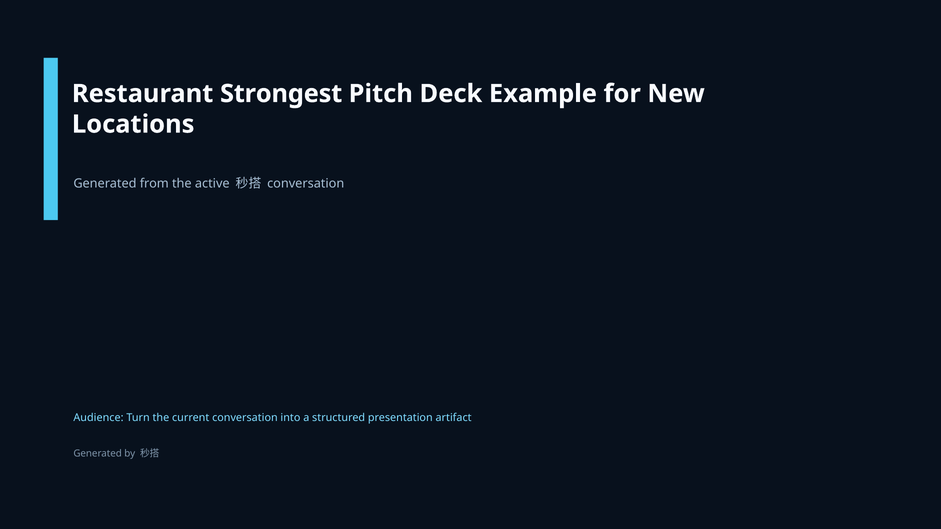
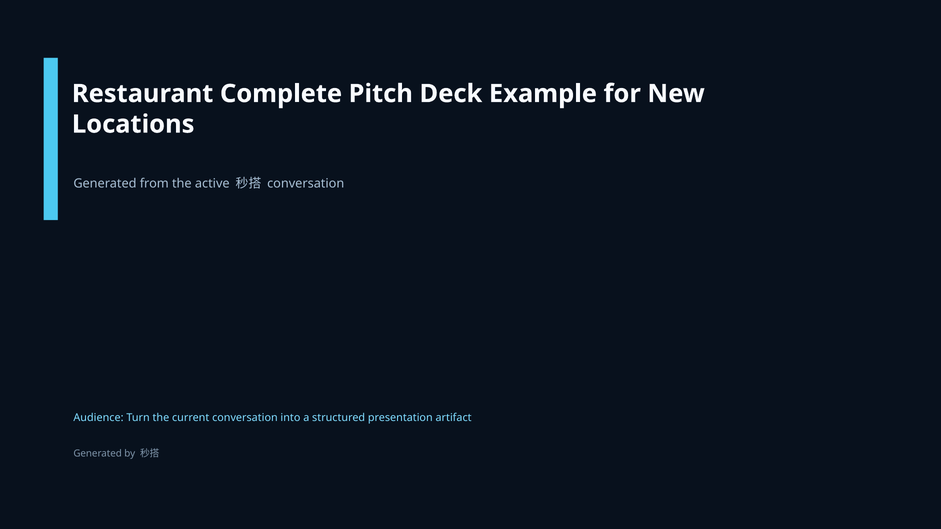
Strongest: Strongest -> Complete (281, 94)
